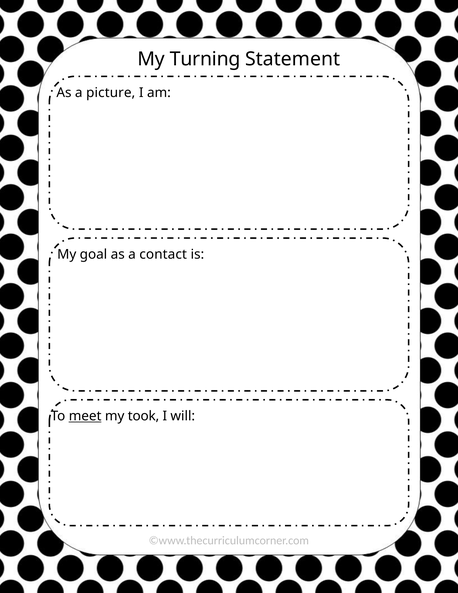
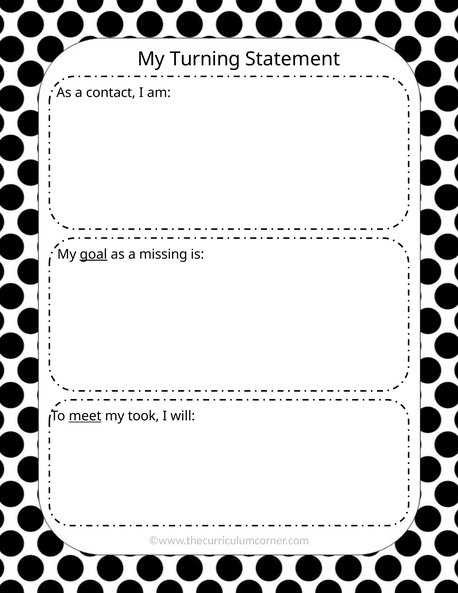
picture: picture -> contact (111, 93)
goal underline: none -> present (93, 254)
contact: contact -> missing (163, 254)
